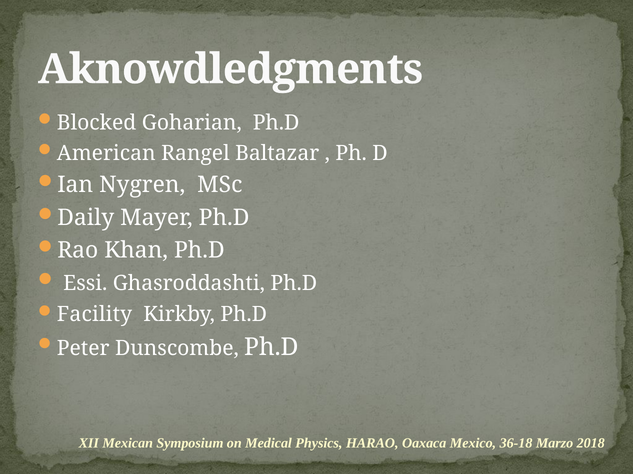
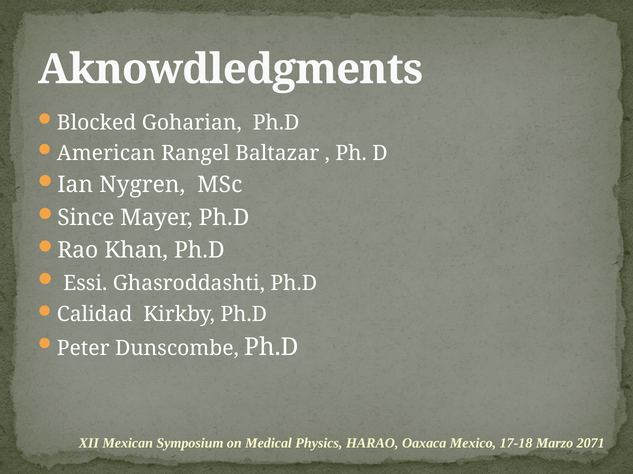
Daily: Daily -> Since (86, 218)
Facility: Facility -> Calidad (95, 315)
36-18: 36-18 -> 17-18 (516, 444)
2018: 2018 -> 2071 (591, 444)
